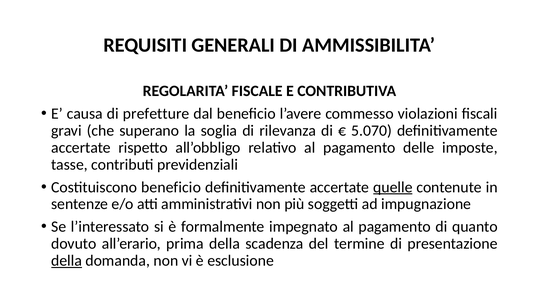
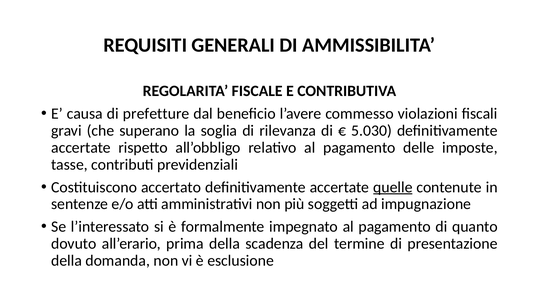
5.070: 5.070 -> 5.030 (372, 131)
Costituiscono beneficio: beneficio -> accertato (171, 187)
della underline: present -> none (67, 261)
